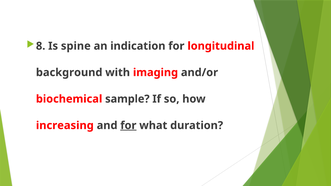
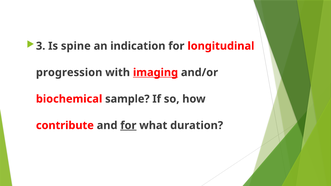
8: 8 -> 3 (41, 46)
background: background -> progression (69, 73)
imaging underline: none -> present (156, 73)
increasing: increasing -> contribute (65, 126)
